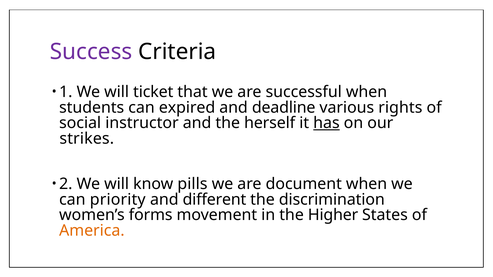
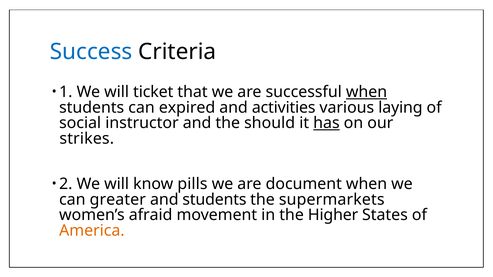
Success colour: purple -> blue (91, 52)
when underline: none -> present (367, 92)
deadline: deadline -> activities (284, 108)
rights: rights -> laying (400, 108)
herself: herself -> should (270, 123)
priority: priority -> greater (118, 200)
and different: different -> students (214, 200)
discrimination: discrimination -> supermarkets (332, 200)
forms: forms -> afraid (151, 215)
